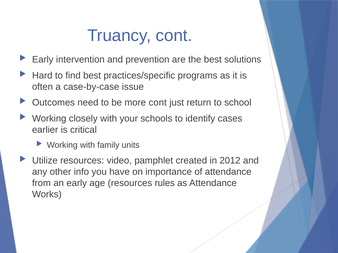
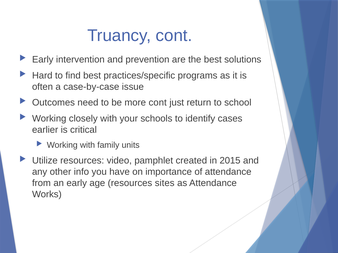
2012: 2012 -> 2015 (230, 161)
rules: rules -> sites (165, 183)
